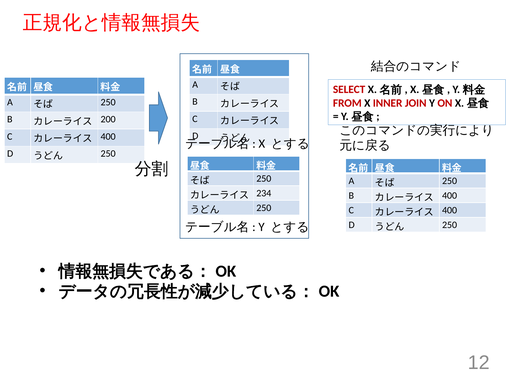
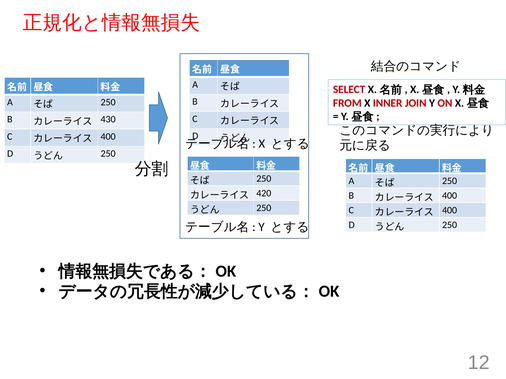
200: 200 -> 430 (108, 120)
234: 234 -> 420 (264, 194)
